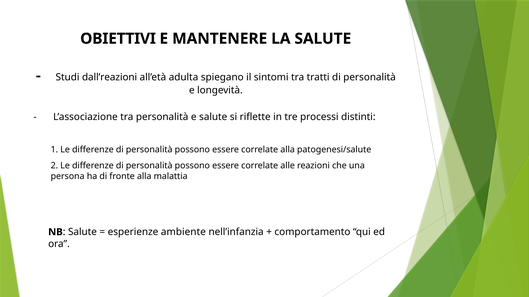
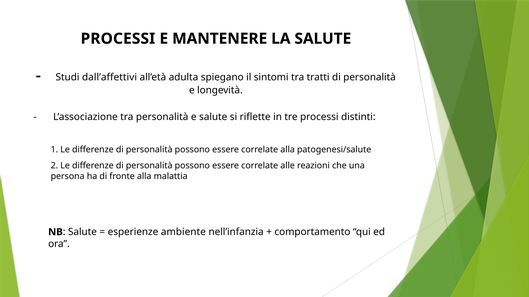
OBIETTIVI: OBIETTIVI -> PROCESSI (118, 39)
dall’reazioni: dall’reazioni -> dall’affettivi (109, 78)
